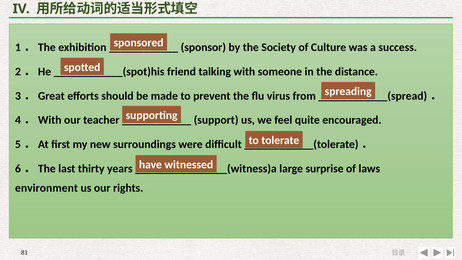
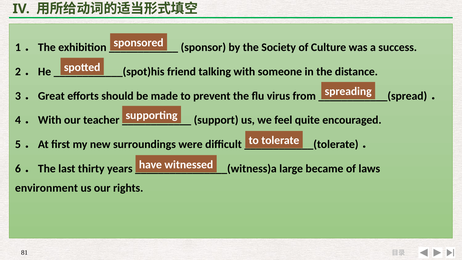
surprise: surprise -> became (324, 169)
